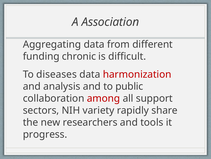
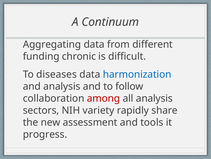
Association: Association -> Continuum (110, 22)
harmonization colour: red -> blue (137, 74)
public: public -> follow (129, 86)
all support: support -> analysis (154, 98)
researchers: researchers -> assessment (90, 122)
